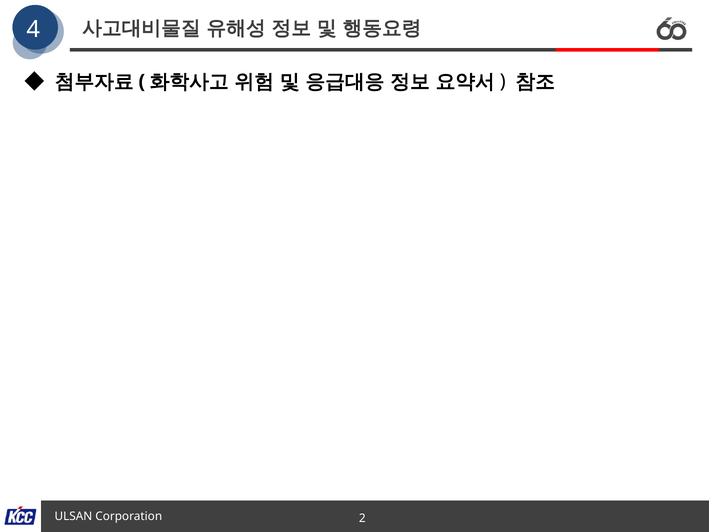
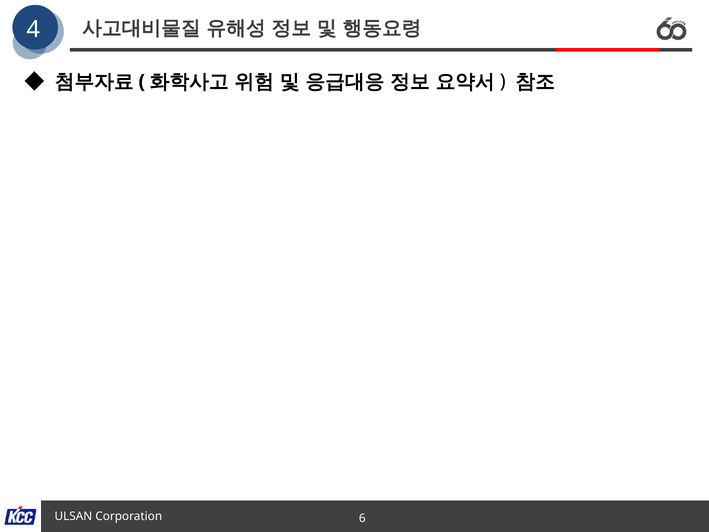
2: 2 -> 6 (362, 518)
